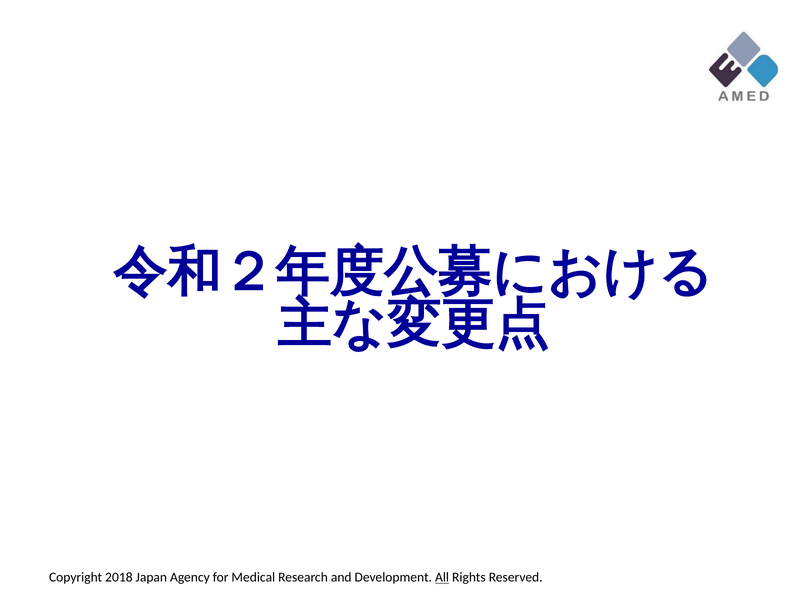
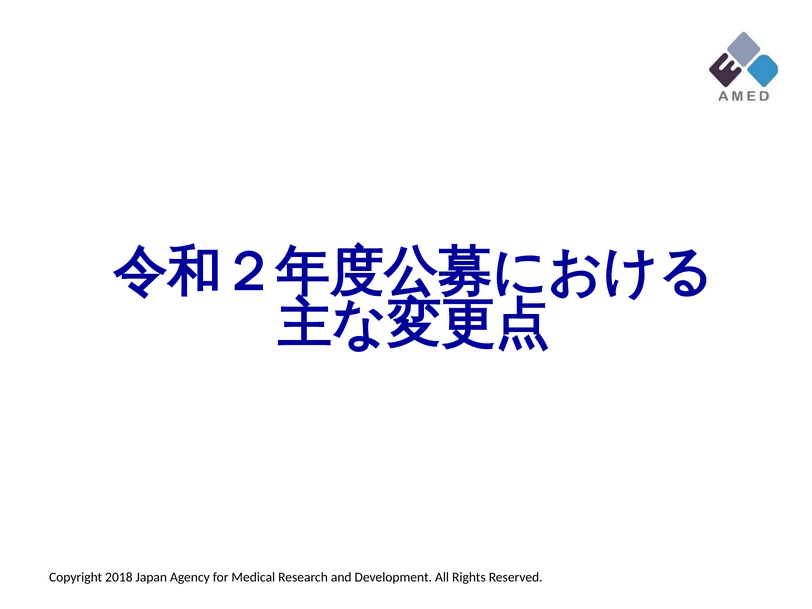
All underline: present -> none (442, 577)
